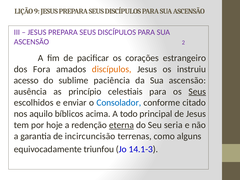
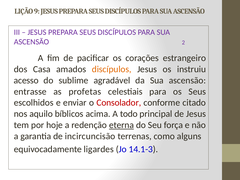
Fora: Fora -> Casa (42, 69)
paciência: paciência -> agradável (112, 80)
ausência: ausência -> entrasse (30, 92)
princípio: princípio -> profetas (85, 92)
Seus underline: present -> none (197, 92)
Consolador colour: blue -> red (119, 103)
seria: seria -> força (173, 125)
triunfou: triunfou -> ligardes (99, 149)
